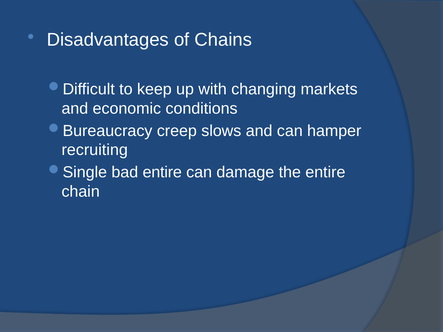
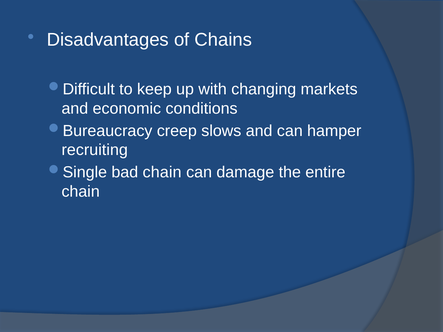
bad entire: entire -> chain (162, 172)
